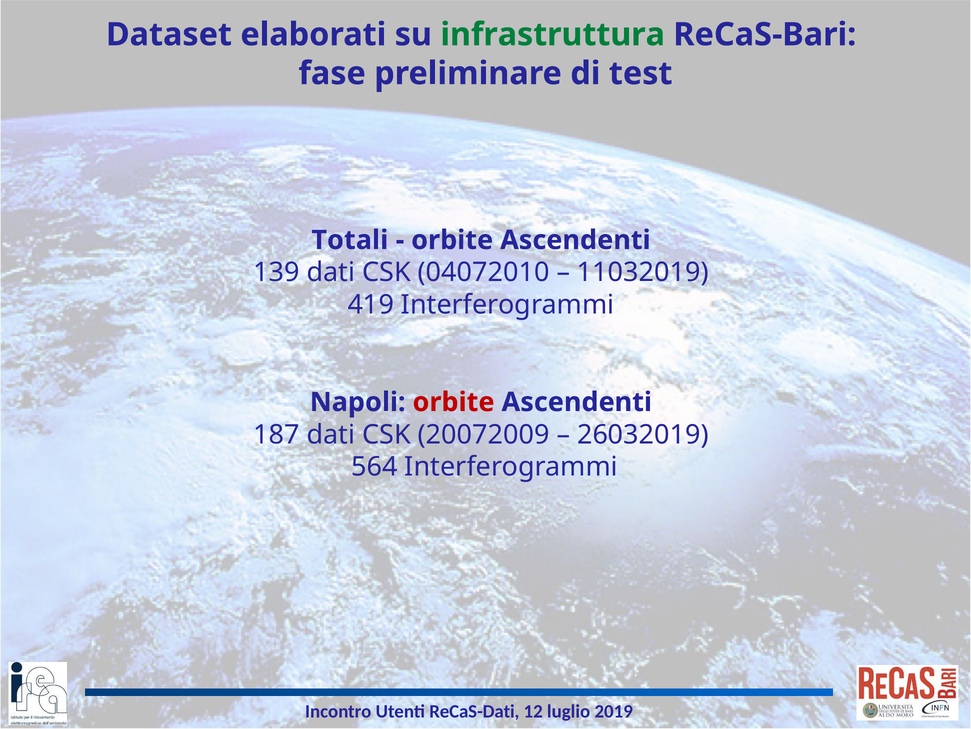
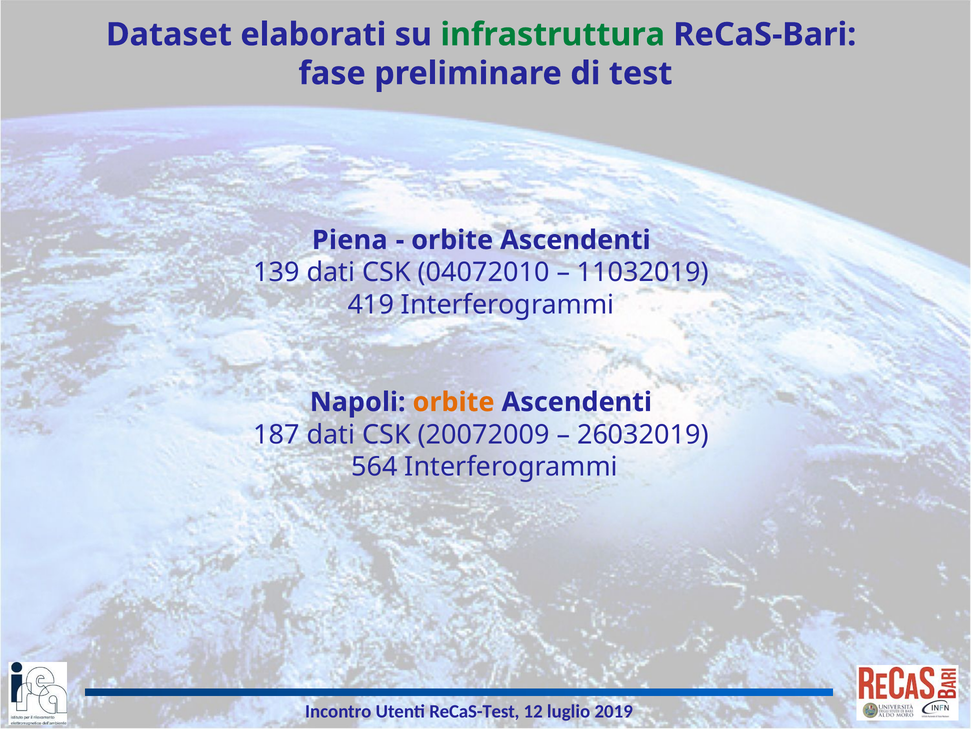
Totali: Totali -> Piena (350, 240)
orbite colour: red -> orange (454, 402)
ReCaS-Dati: ReCaS-Dati -> ReCaS-Test (474, 711)
